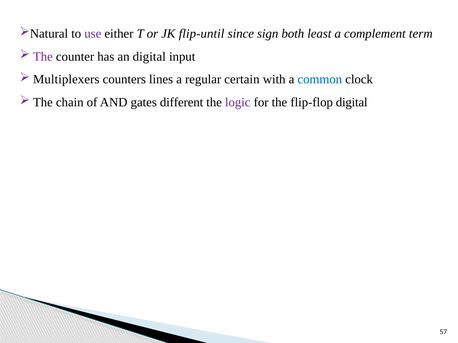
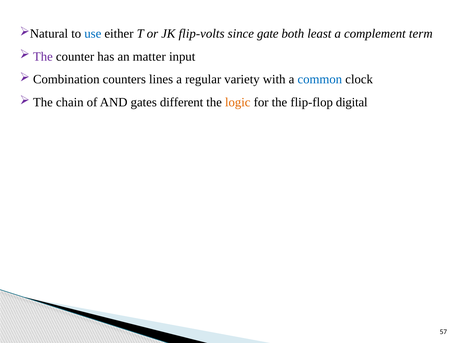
use colour: purple -> blue (93, 34)
flip-until: flip-until -> flip-volts (202, 34)
sign: sign -> gate (268, 34)
an digital: digital -> matter (149, 57)
Multiplexers: Multiplexers -> Combination (66, 79)
certain: certain -> variety (242, 79)
logic colour: purple -> orange (238, 102)
